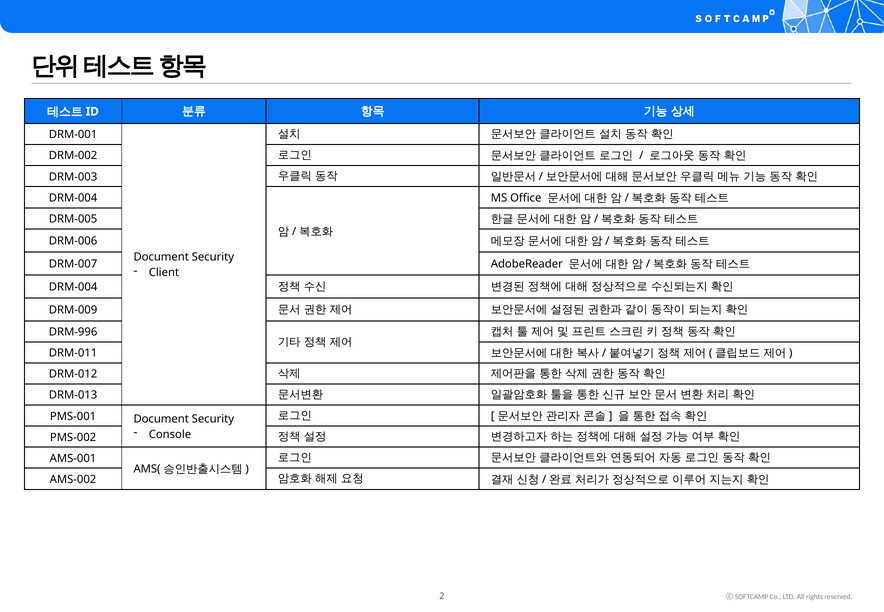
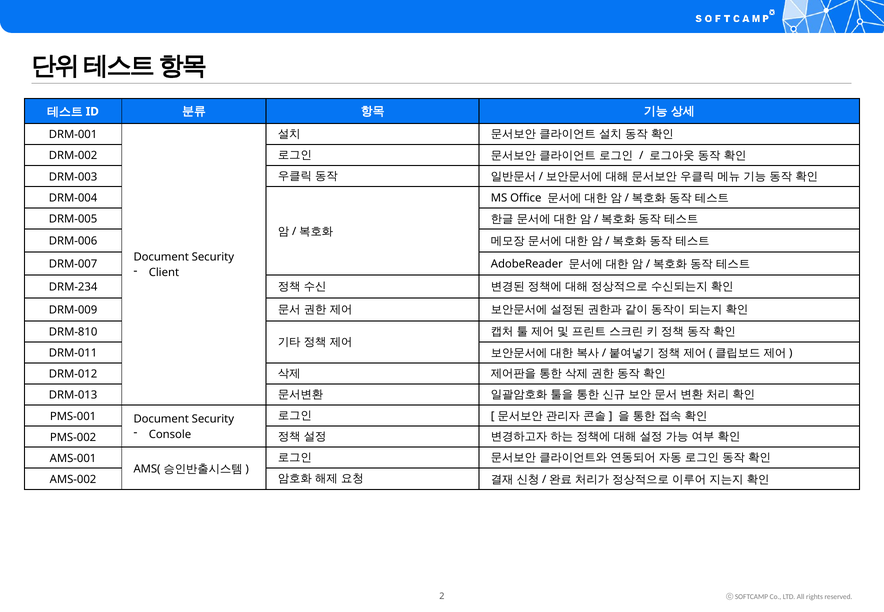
DRM-004: DRM-004 -> DRM-234 (73, 287)
DRM-996: DRM-996 -> DRM-810 (73, 332)
